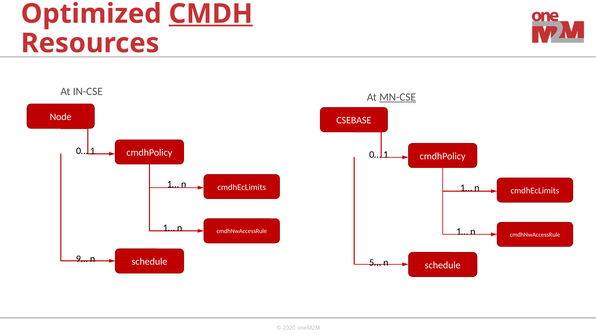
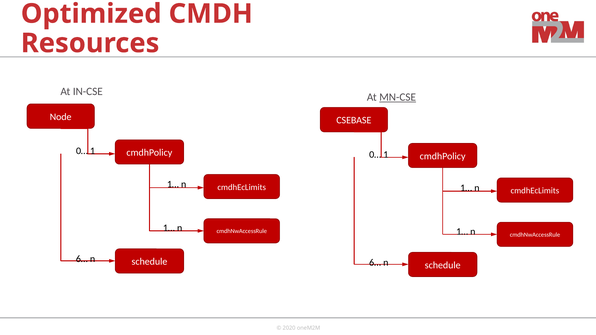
CMDH underline: present -> none (211, 14)
9…: 9… -> 6… (82, 259)
5…: 5… -> 6… (375, 263)
